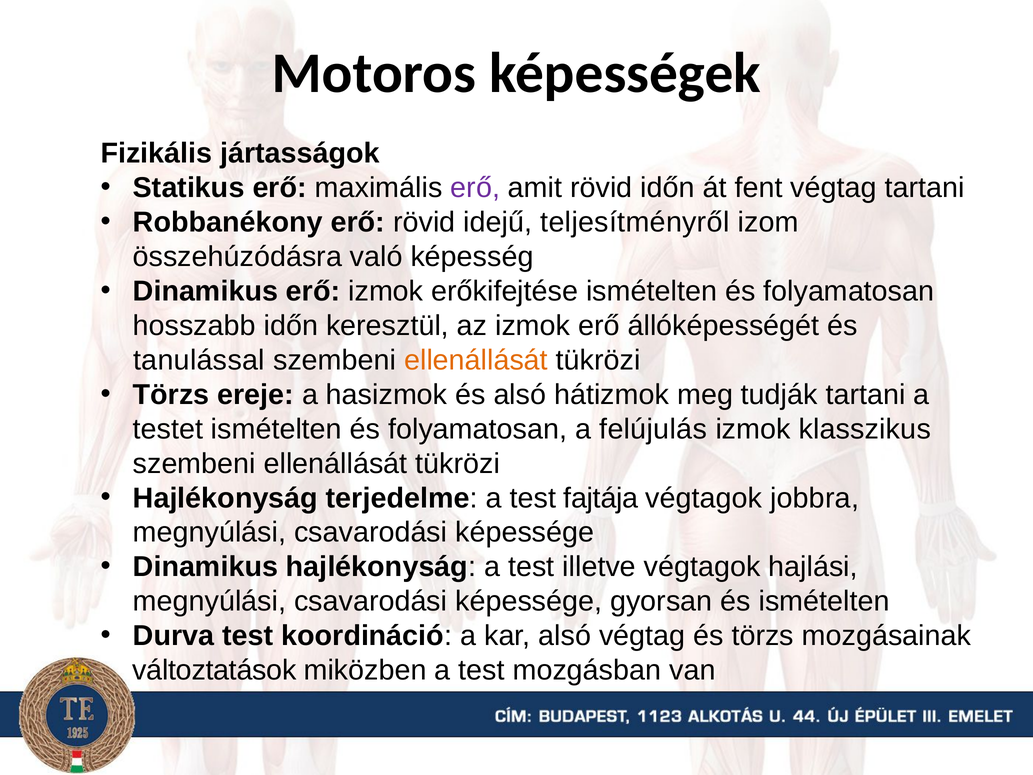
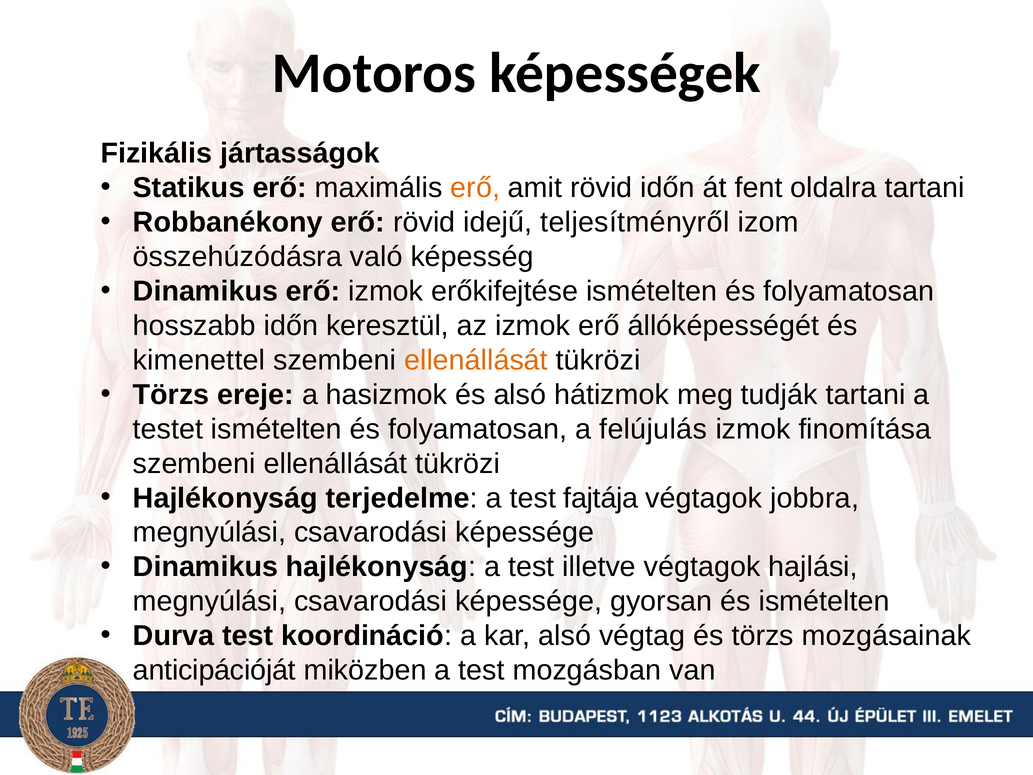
erő colour: purple -> orange (475, 188)
fent végtag: végtag -> oldalra (834, 188)
tanulással: tanulással -> kimenettel (199, 360)
klasszikus: klasszikus -> finomítása (865, 429)
változtatások: változtatások -> anticipációját (214, 670)
